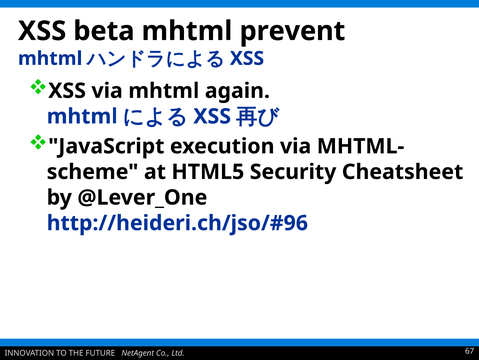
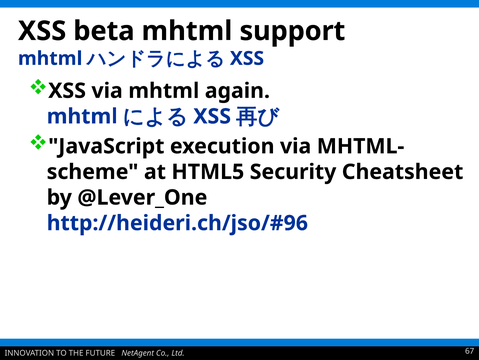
prevent: prevent -> support (292, 31)
